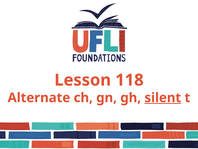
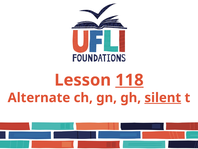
118 underline: none -> present (129, 80)
